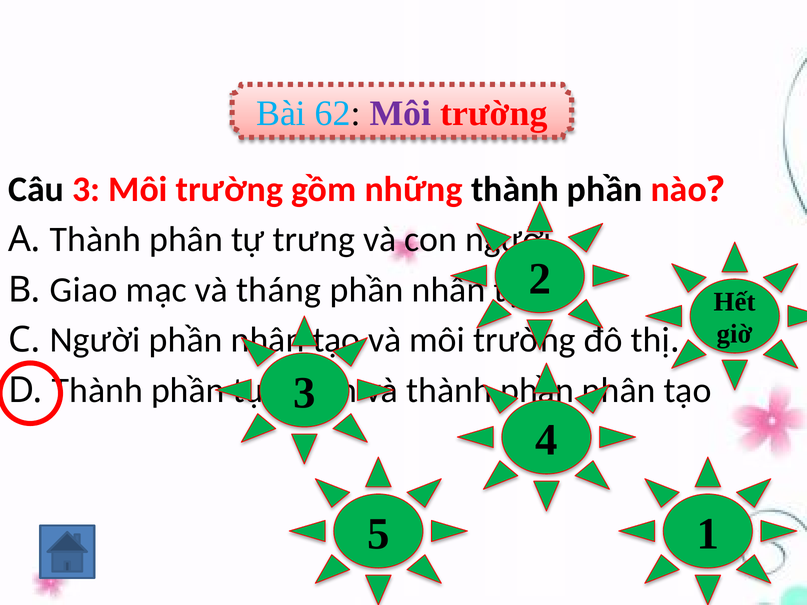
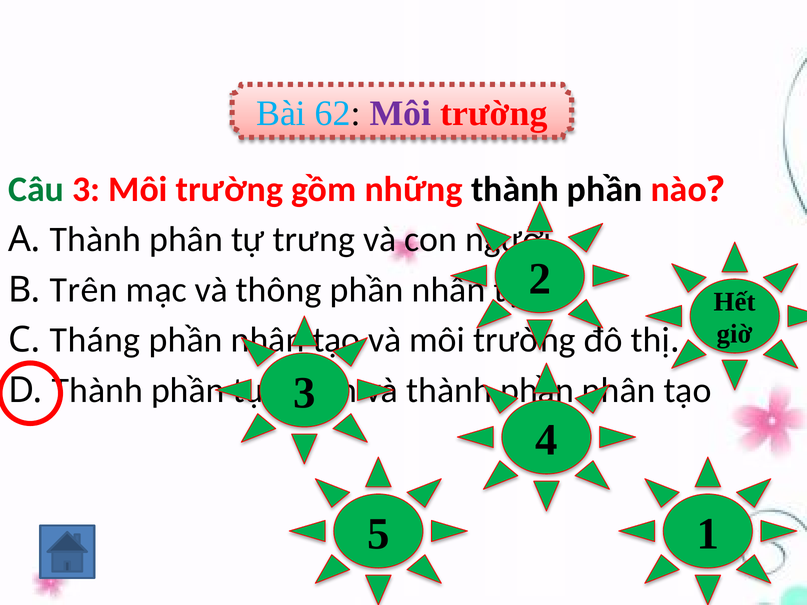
Câu colour: black -> green (36, 189)
Giao: Giao -> Trên (84, 290)
tháng: tháng -> thông (279, 290)
Người: Người -> Tháng (95, 340)
